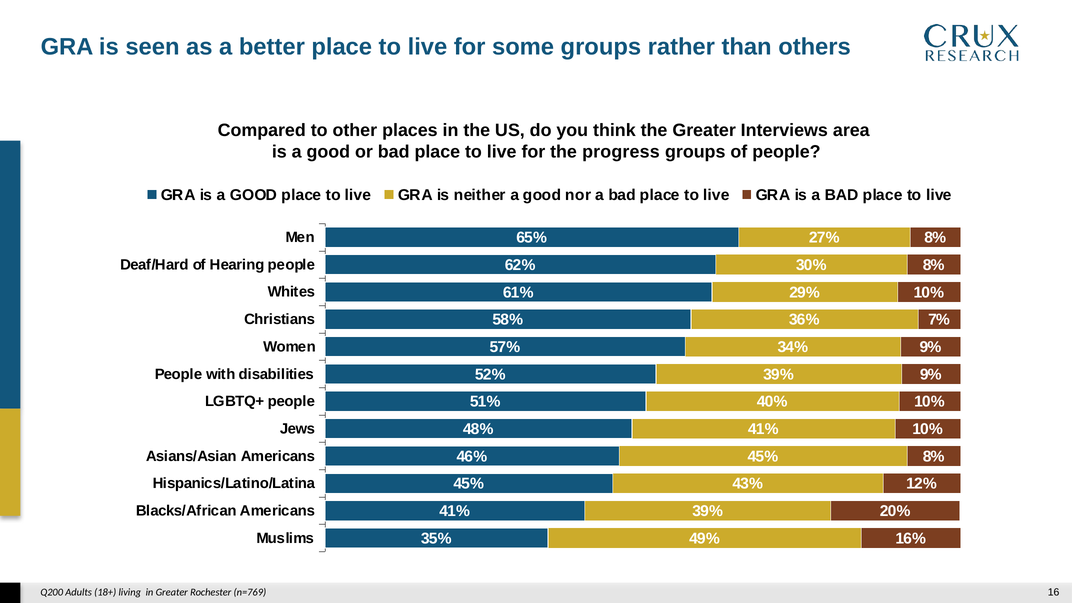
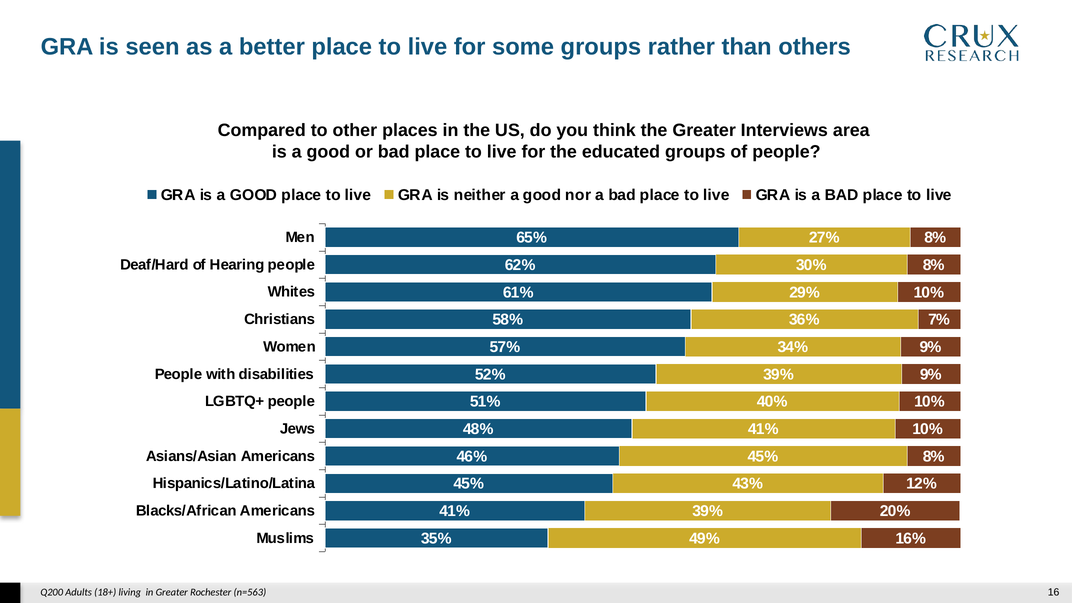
progress: progress -> educated (621, 152)
n=769: n=769 -> n=563 (250, 592)
